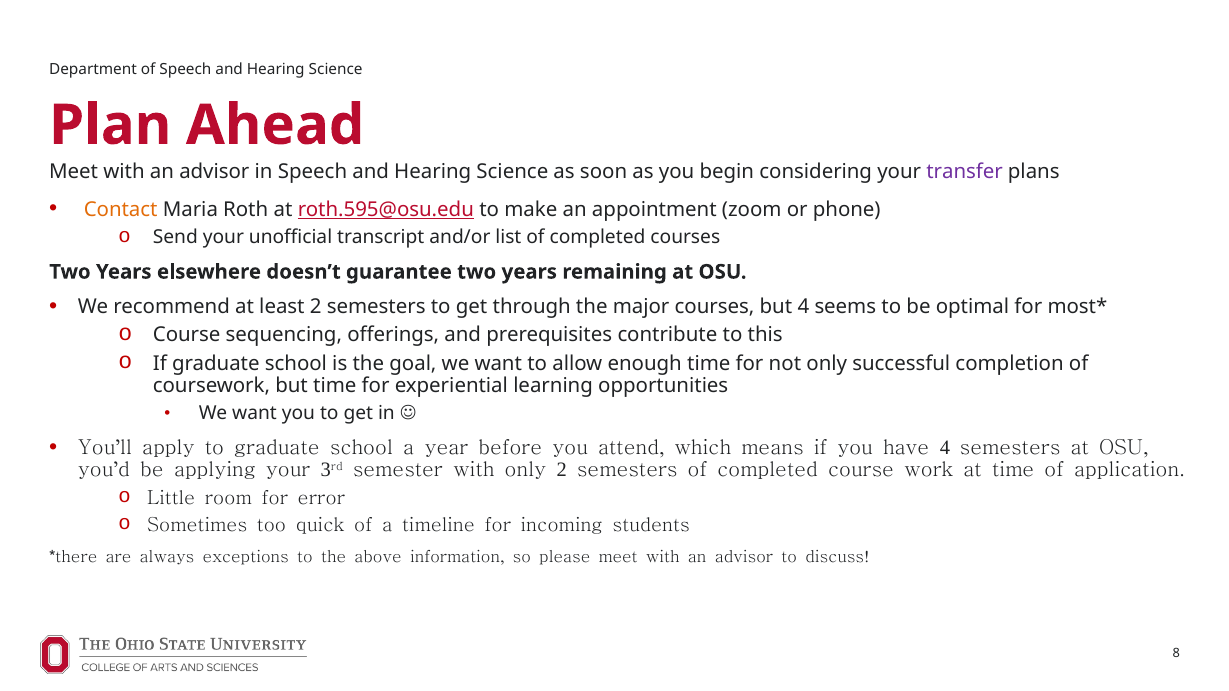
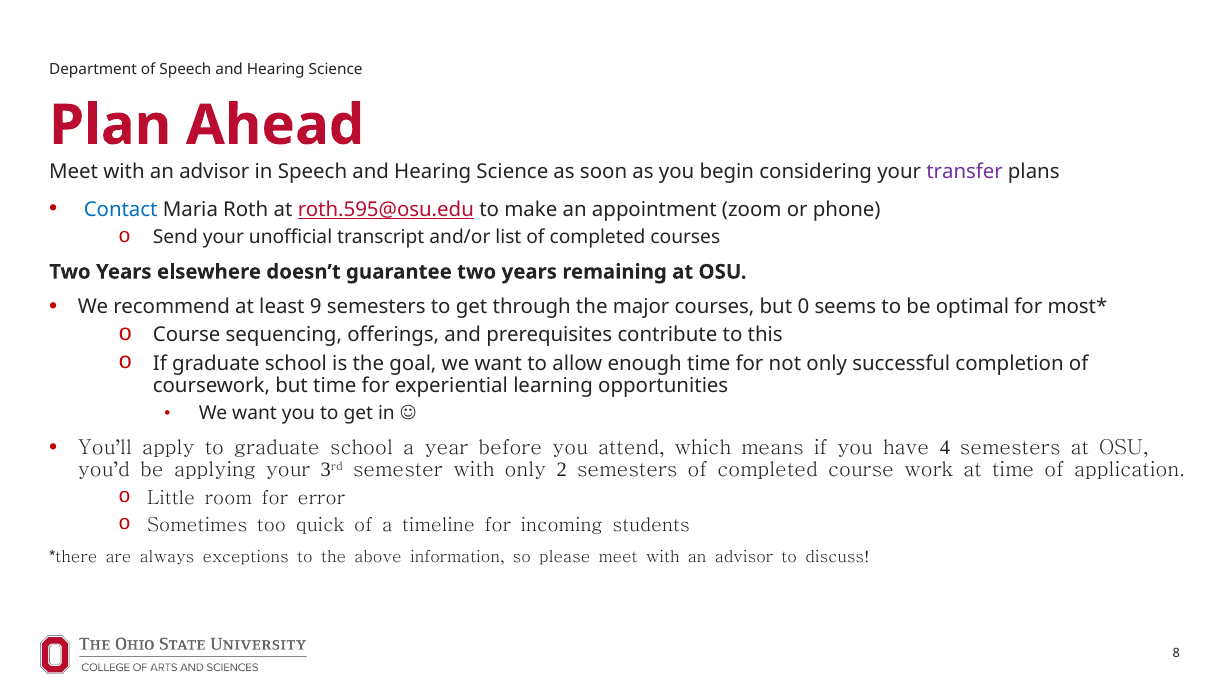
Contact colour: orange -> blue (121, 209)
least 2: 2 -> 9 (316, 307)
but 4: 4 -> 0 (803, 307)
